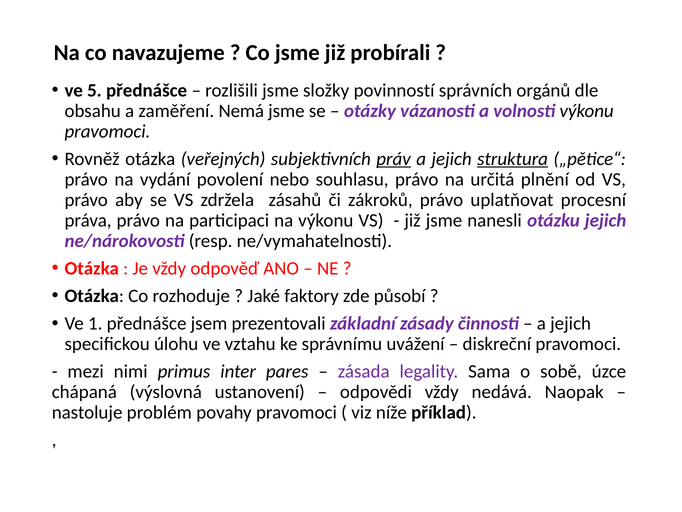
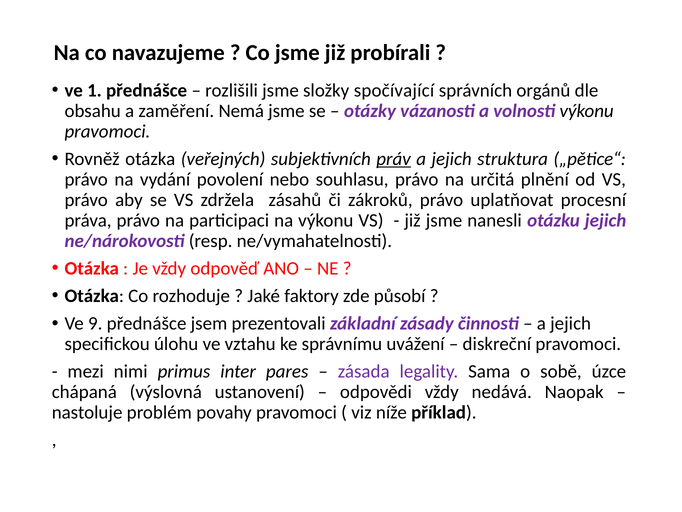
5: 5 -> 1 (94, 90)
povinností: povinností -> spočívající (394, 90)
struktura underline: present -> none (513, 159)
1: 1 -> 9 (95, 323)
